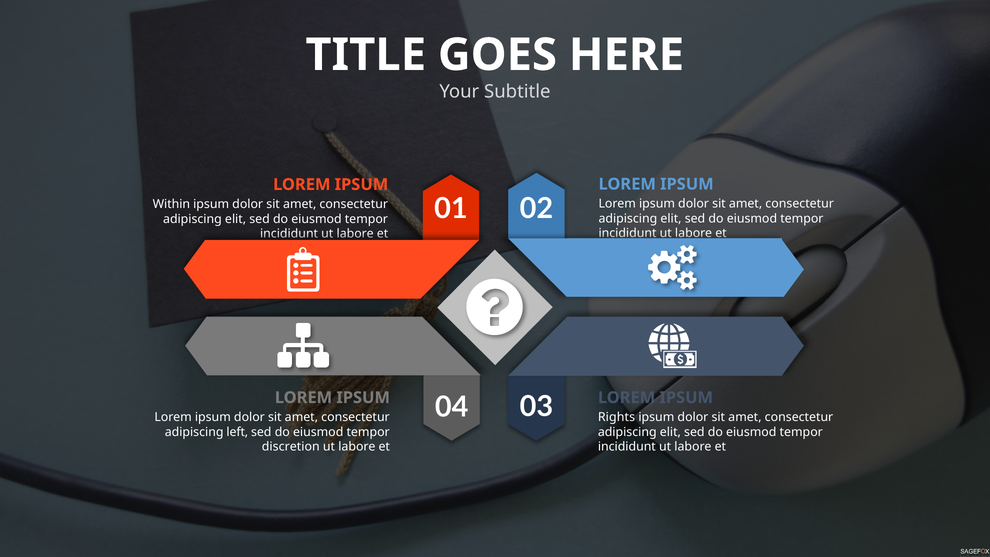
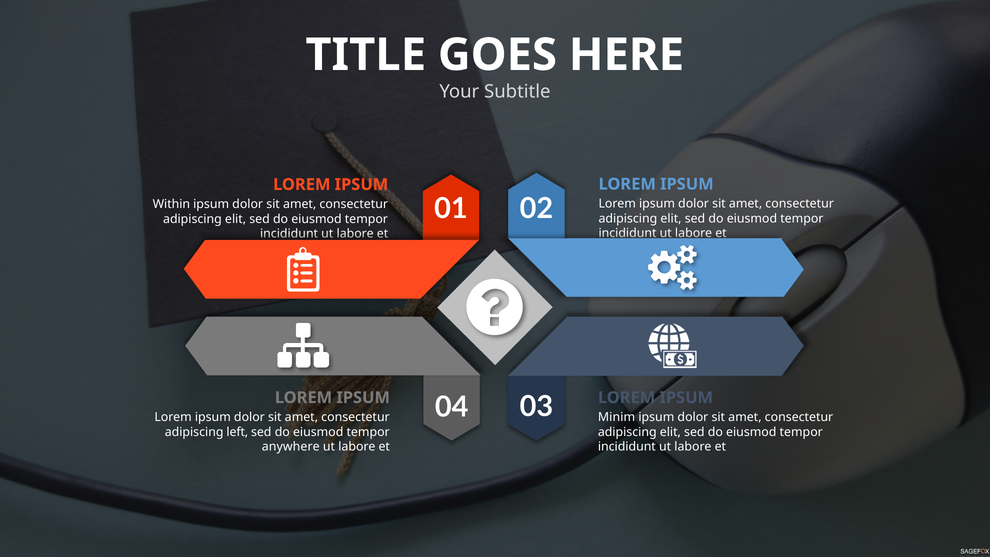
Rights: Rights -> Minim (617, 417)
discretion: discretion -> anywhere (291, 447)
